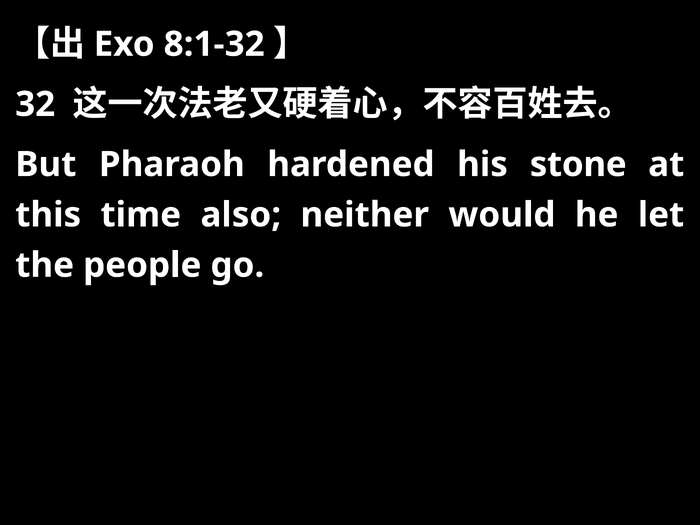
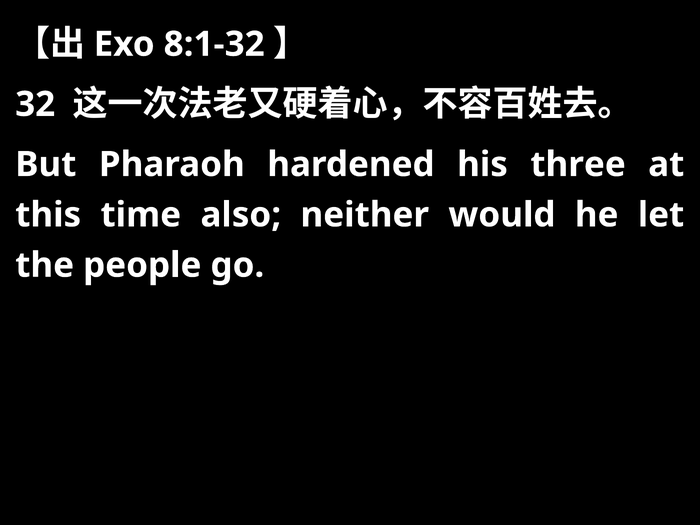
stone: stone -> three (578, 164)
